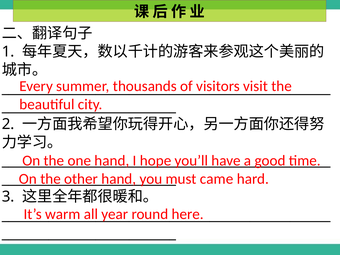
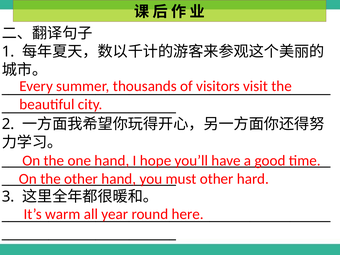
must came: came -> other (217, 179)
